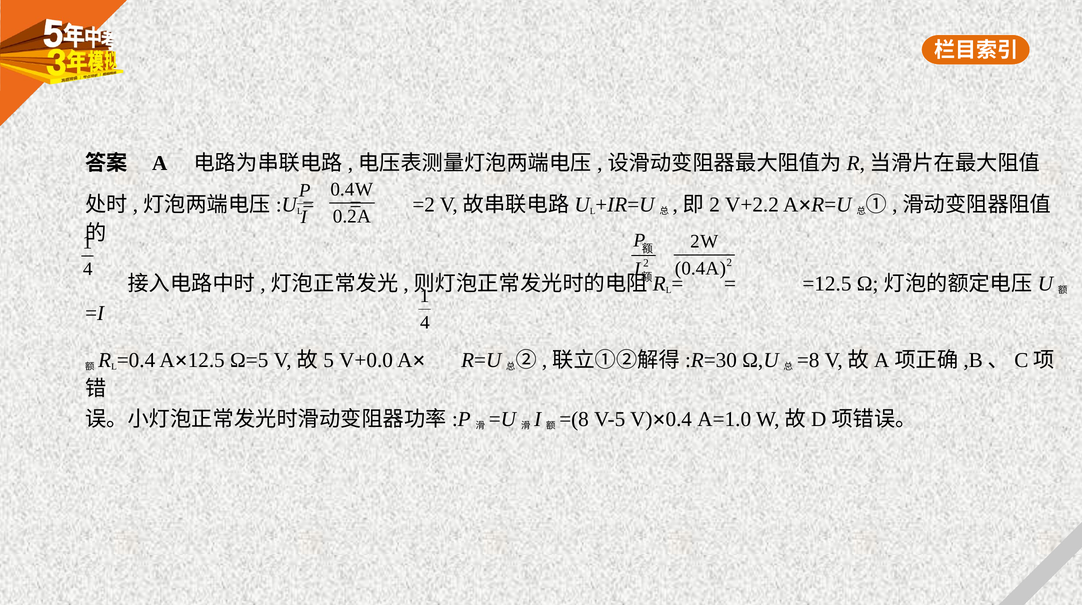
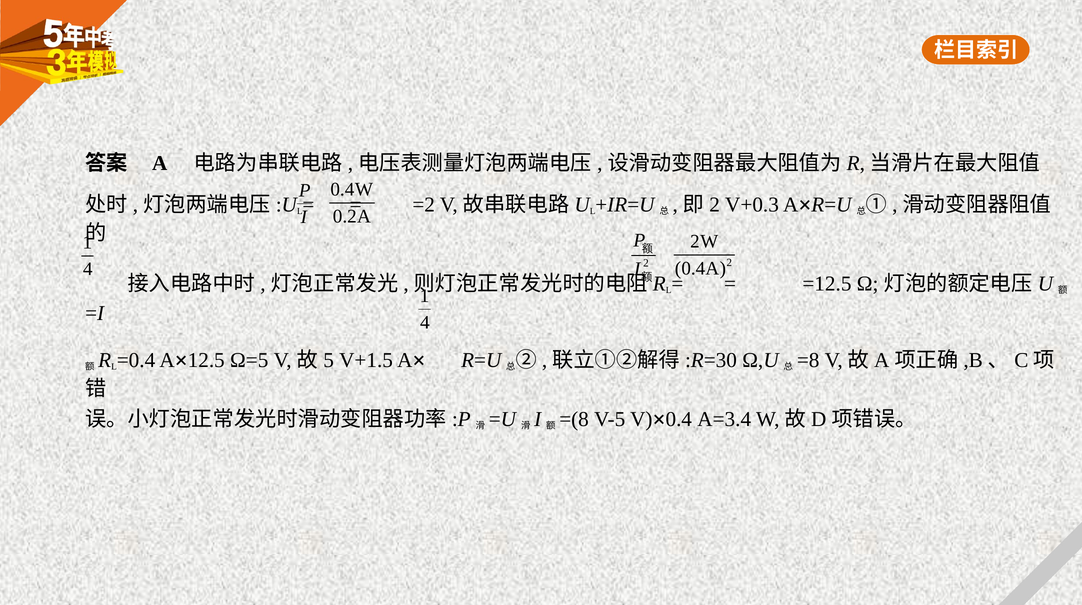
V+2.2: V+2.2 -> V+0.3 (752, 205)
V+0.0: V+0.0 -> V+1.5 (366, 360)
A=1.0: A=1.0 -> A=3.4 (724, 419)
